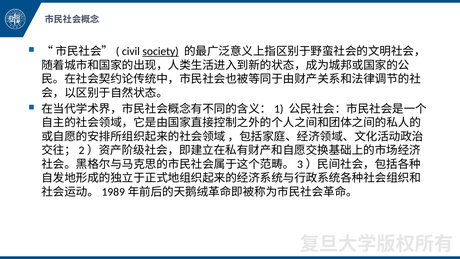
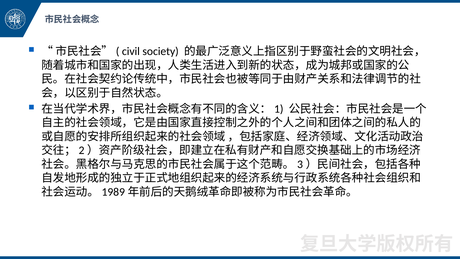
society underline: present -> none (161, 51)
